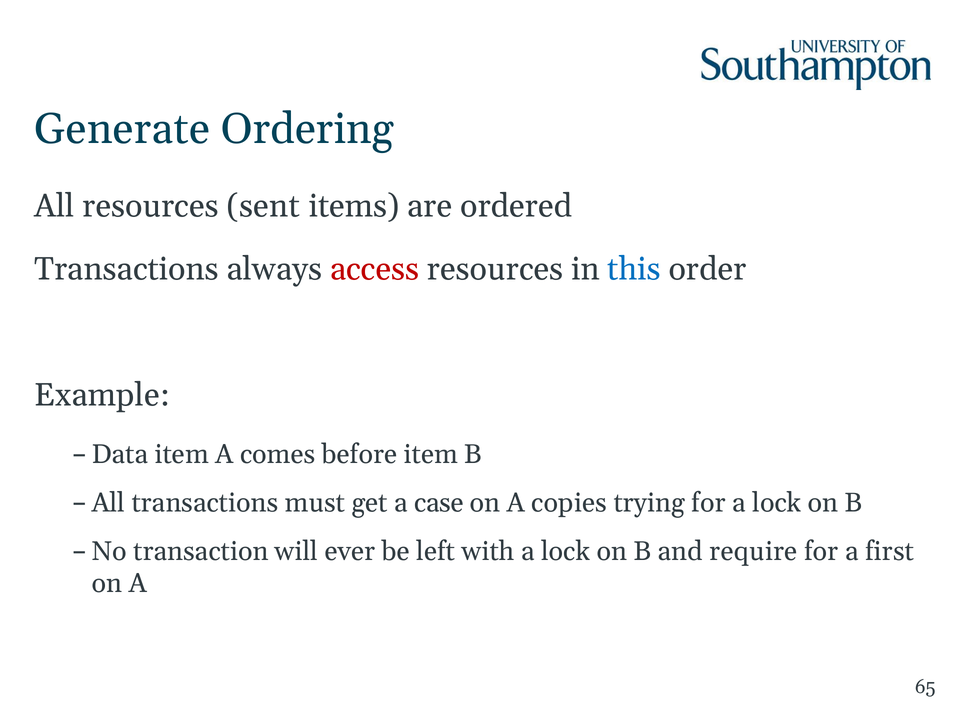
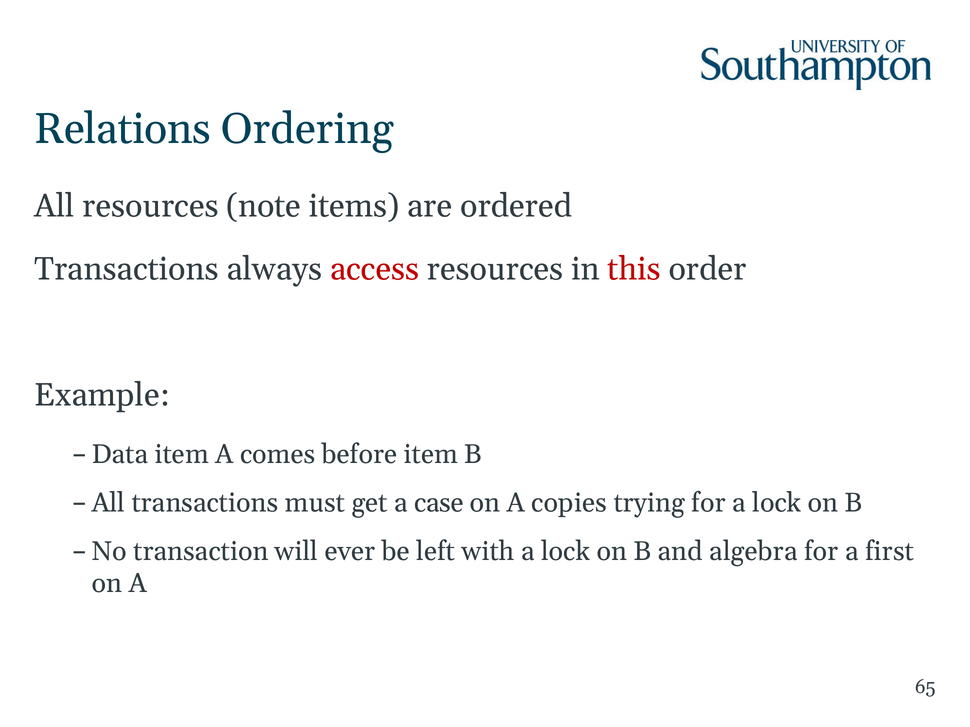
Generate: Generate -> Relations (122, 129)
sent: sent -> note (264, 206)
this colour: blue -> red (634, 269)
require: require -> algebra (753, 552)
